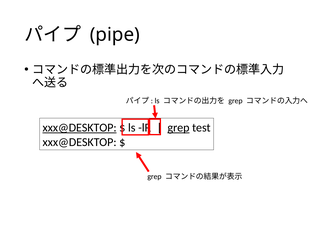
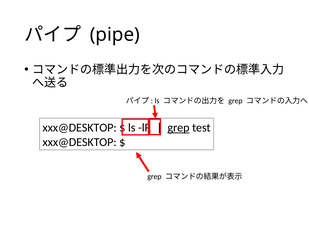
xxx@DESKTOP underline: present -> none (80, 128)
